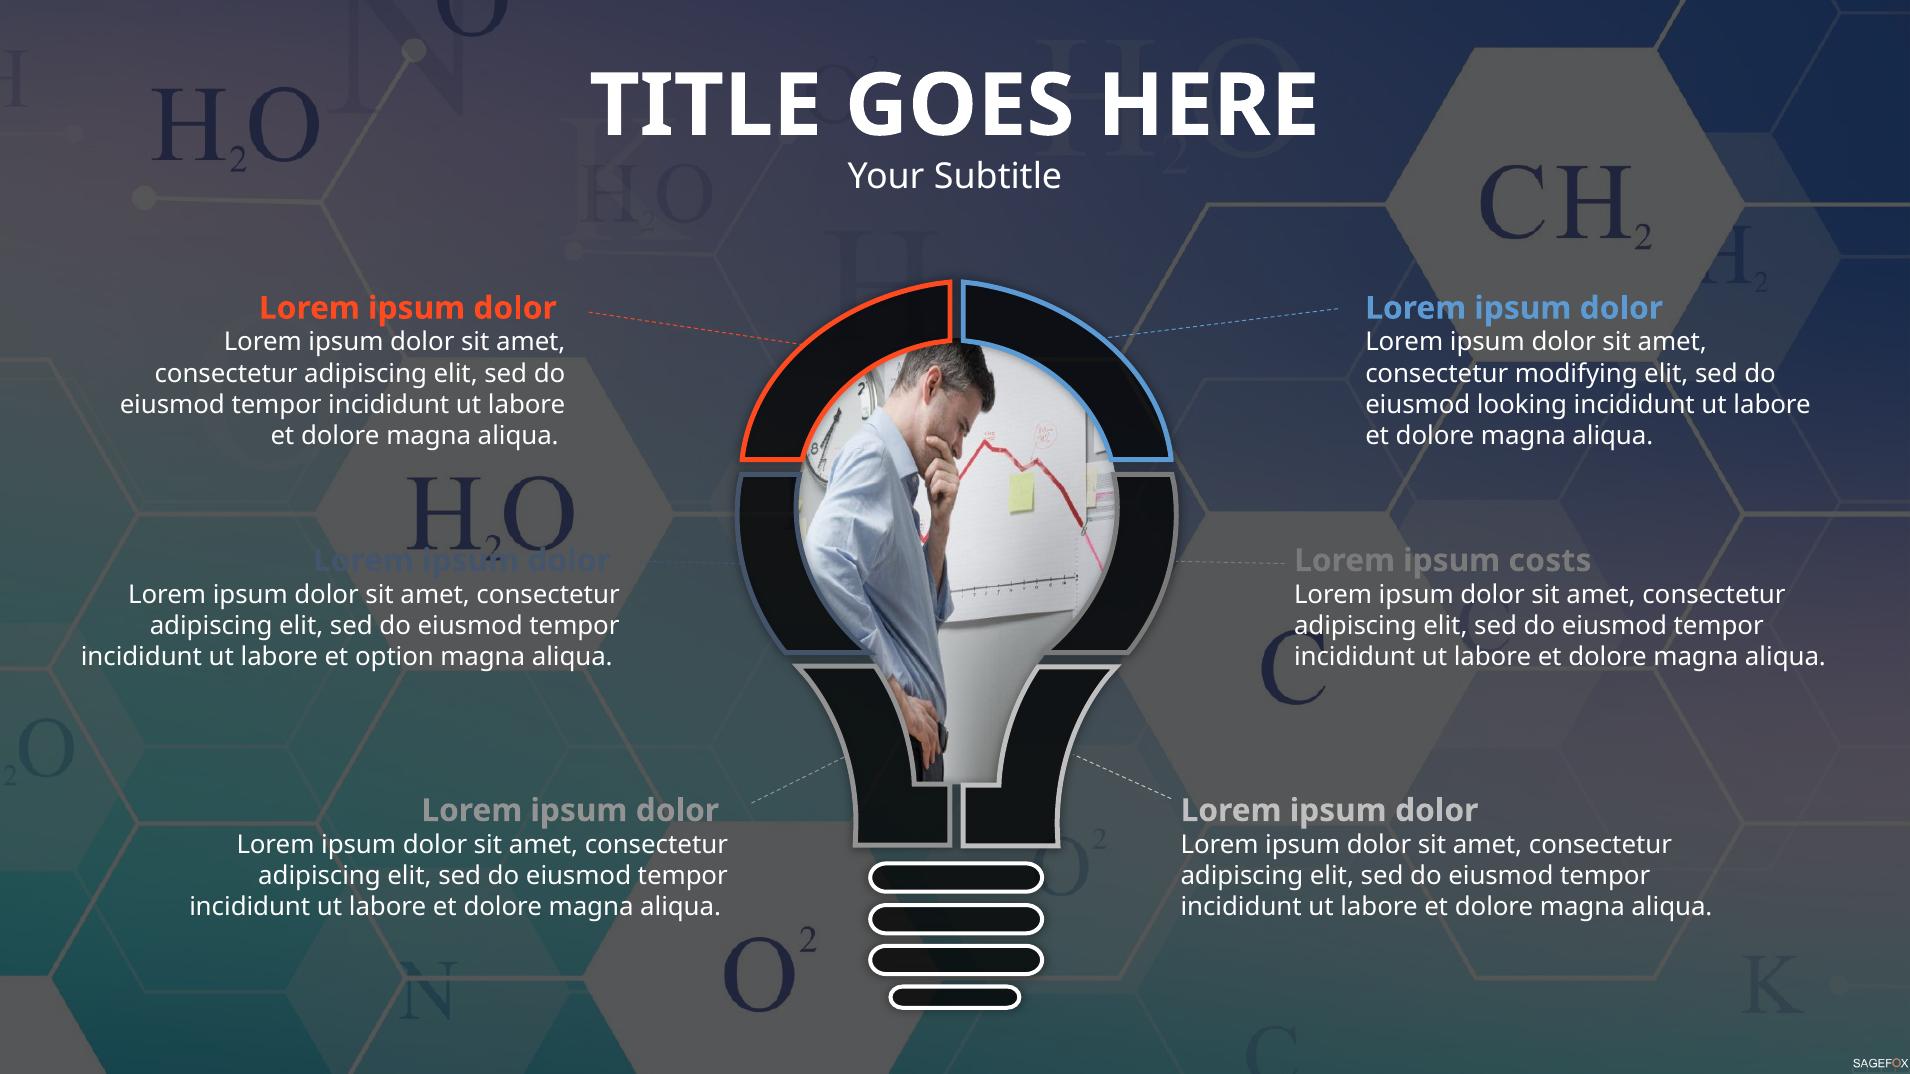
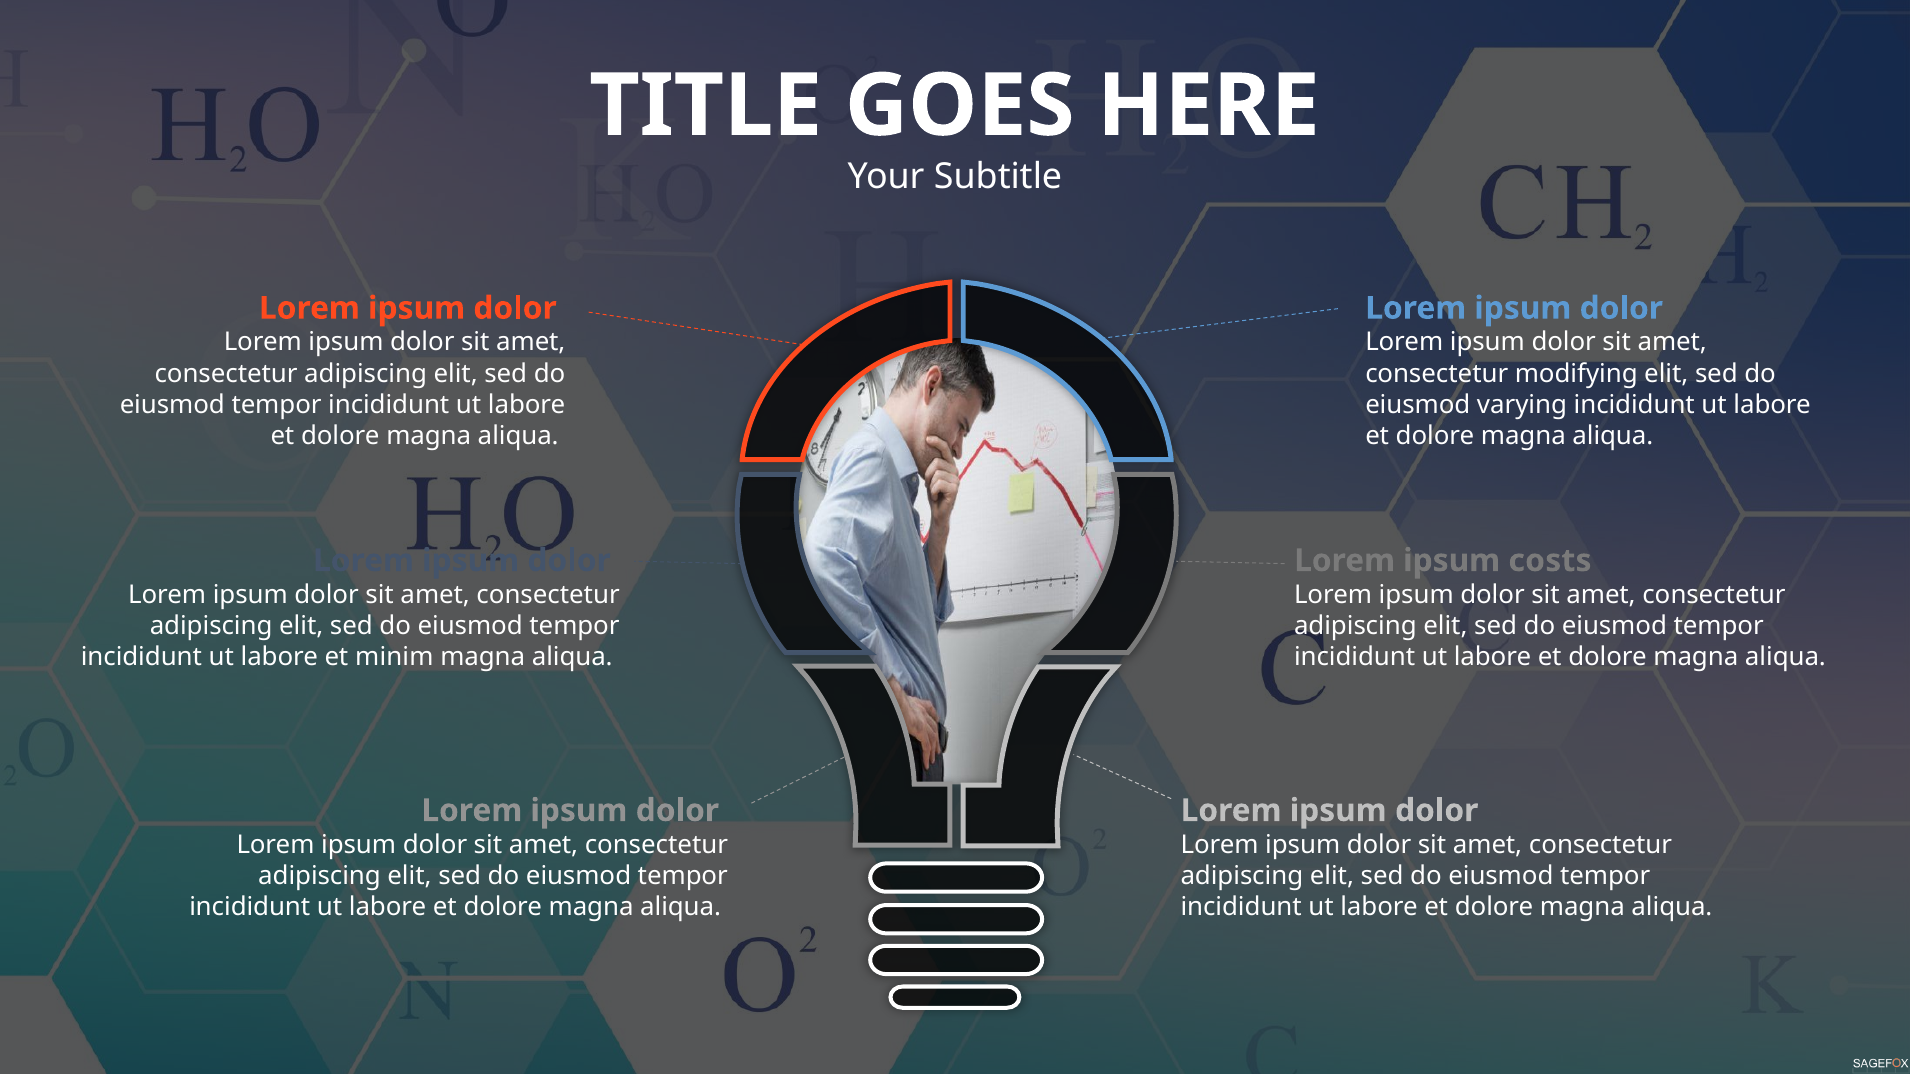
looking: looking -> varying (1522, 405)
option: option -> minim (394, 657)
